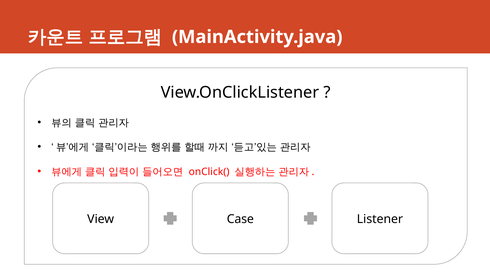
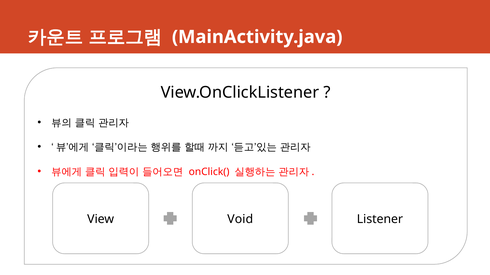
Case: Case -> Void (240, 220)
